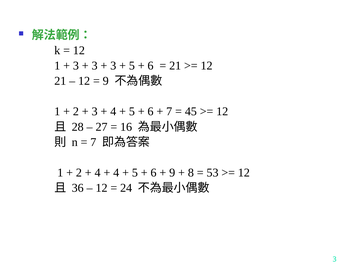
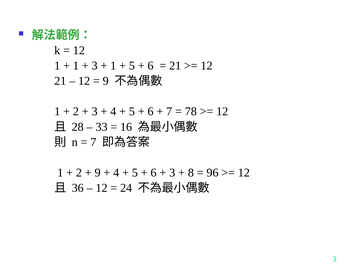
3: 3 -> 1 (76, 66)
3: 3 -> 1 (113, 66)
45: 45 -> 78 (191, 111)
27: 27 -> 33 (102, 127)
4: 4 -> 9 (98, 172)
9: 9 -> 3 (172, 172)
53: 53 -> 96 (213, 172)
